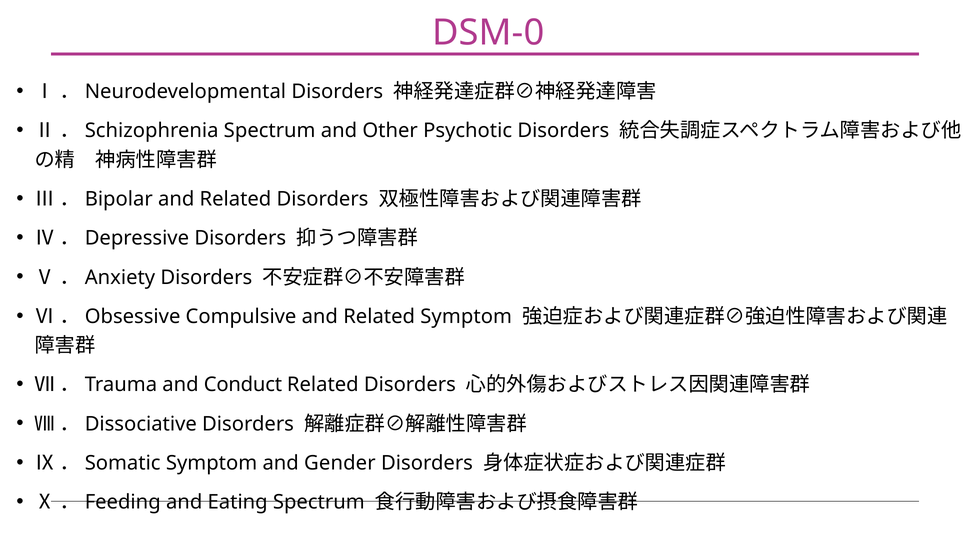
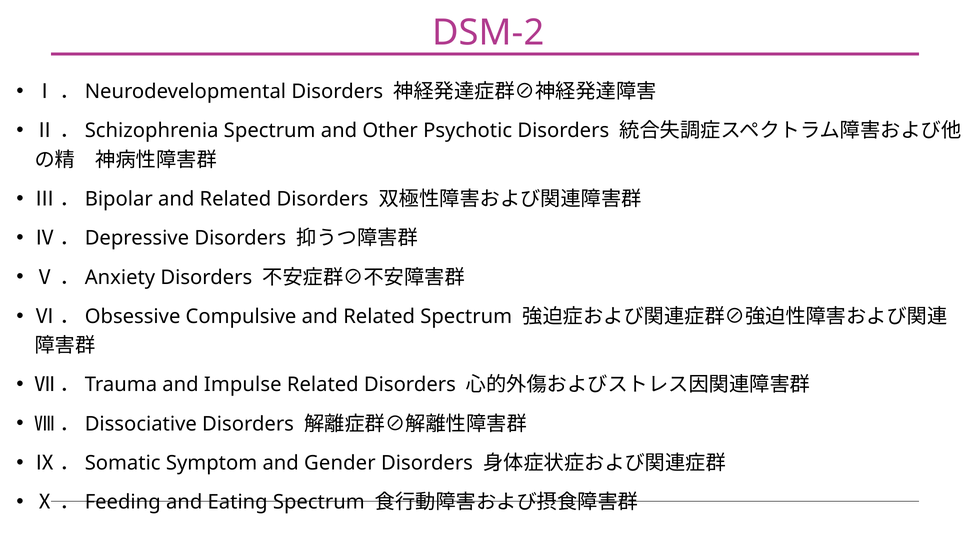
DSM-0: DSM-0 -> DSM-2 (488, 33)
Related Symptom: Symptom -> Spectrum (466, 317)
Conduct: Conduct -> Impulse (243, 385)
